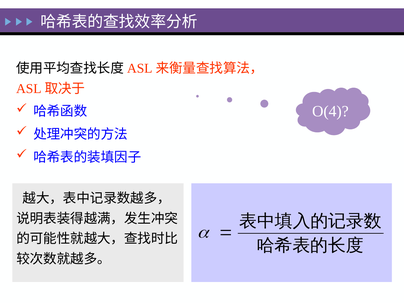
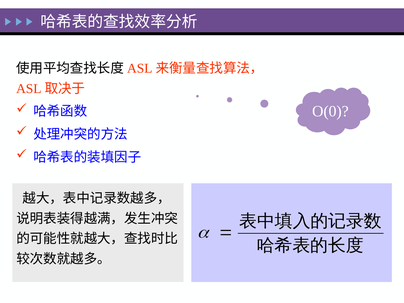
O(4: O(4 -> O(0 (330, 111)
